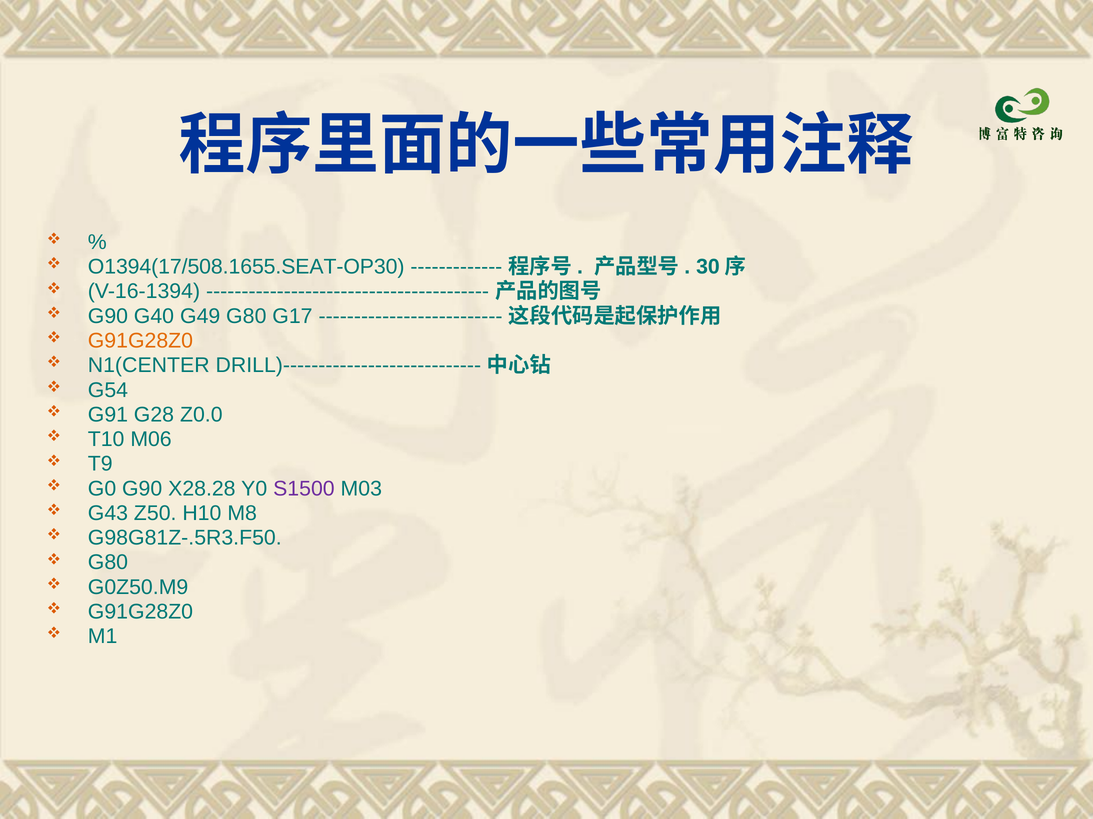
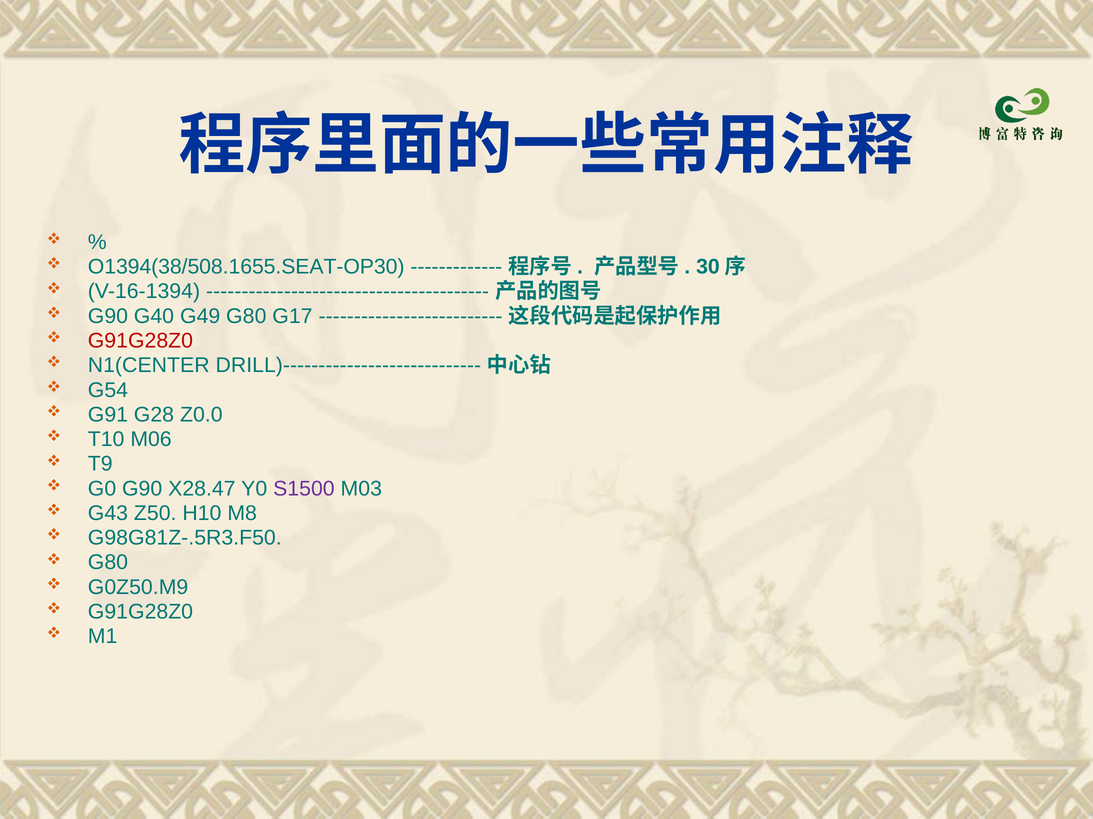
O1394(17/508.1655.SEAT-OP30: O1394(17/508.1655.SEAT-OP30 -> O1394(38/508.1655.SEAT-OP30 (246, 267)
G91G28Z0 colour: orange -> red (140, 341)
X28.28: X28.28 -> X28.47 (202, 489)
